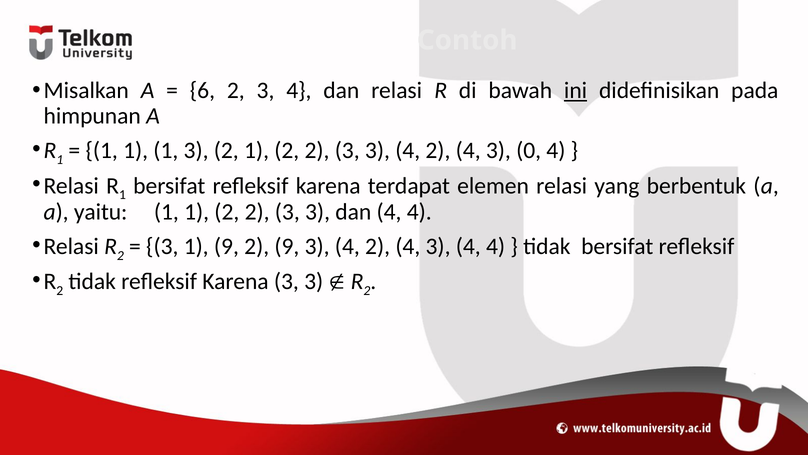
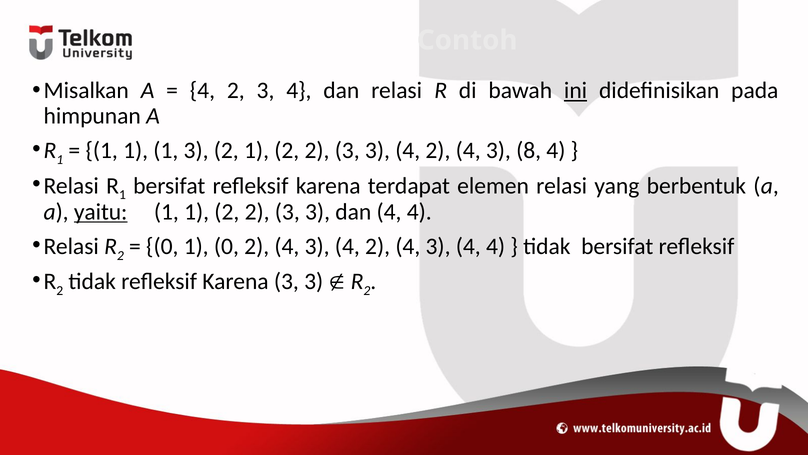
6: 6 -> 4 (202, 90)
0: 0 -> 8 (529, 150)
yaitu underline: none -> present (101, 212)
3: 3 -> 0 (162, 246)
1 9: 9 -> 0 (226, 246)
9: 9 -> 4 (287, 246)
